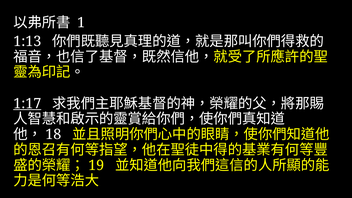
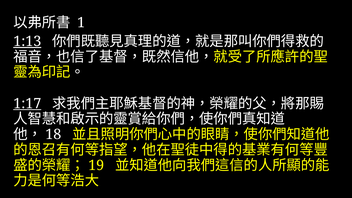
1:13 underline: none -> present (27, 41)
